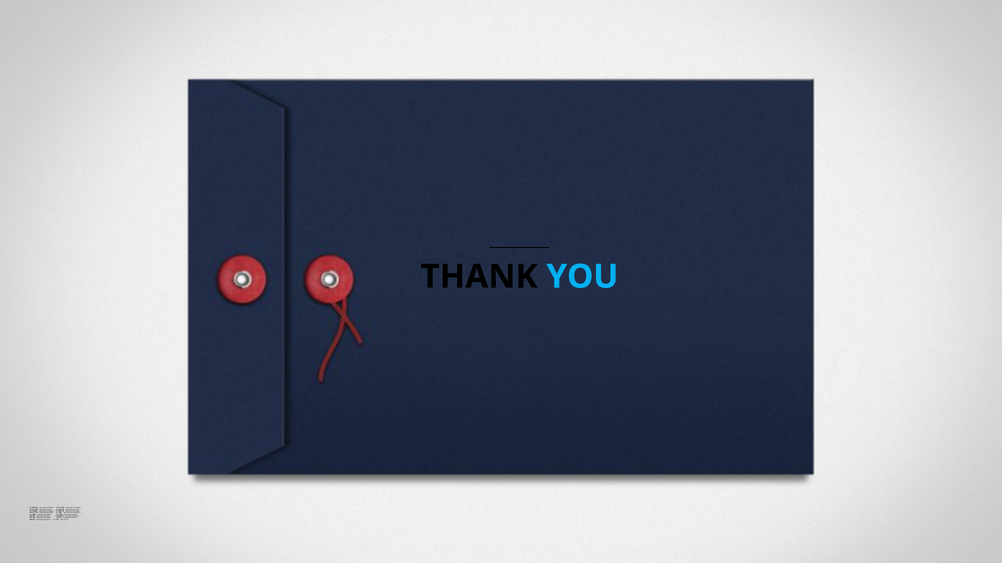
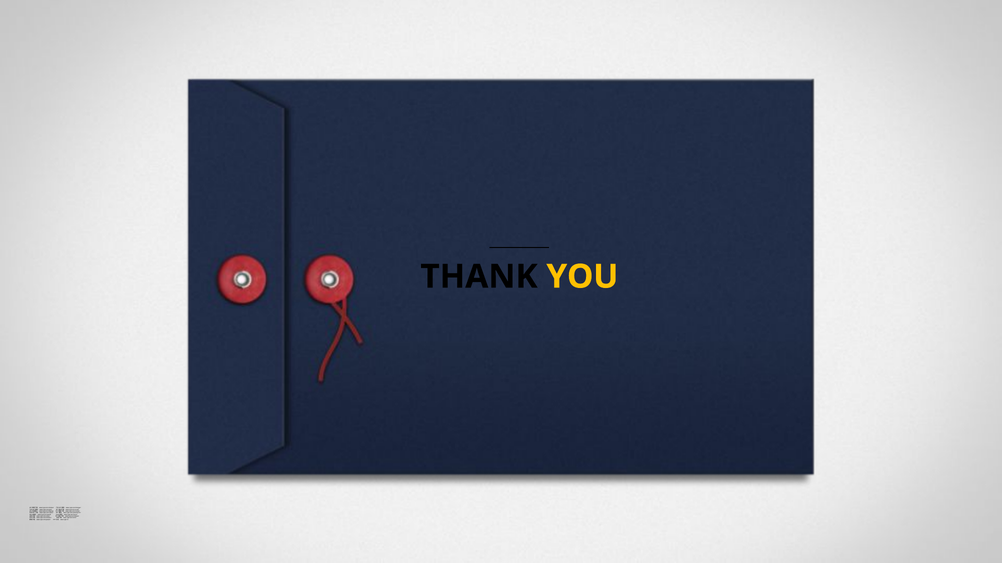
YOU colour: light blue -> yellow (582, 277)
